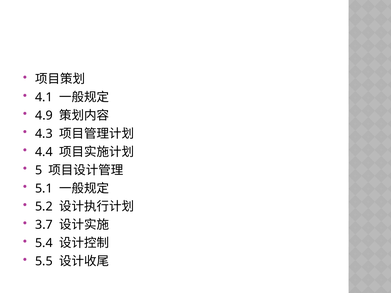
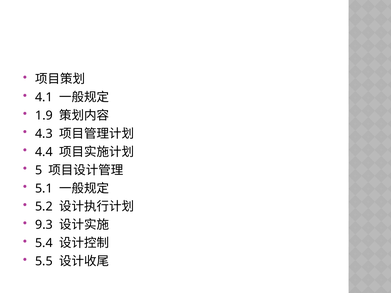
4.9: 4.9 -> 1.9 (44, 116)
3.7: 3.7 -> 9.3 (44, 225)
